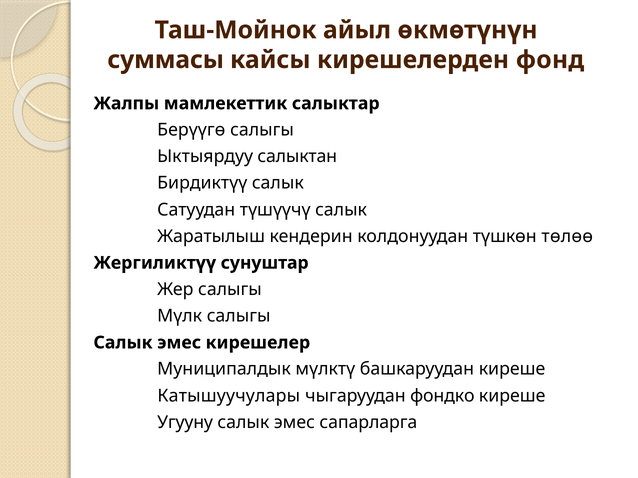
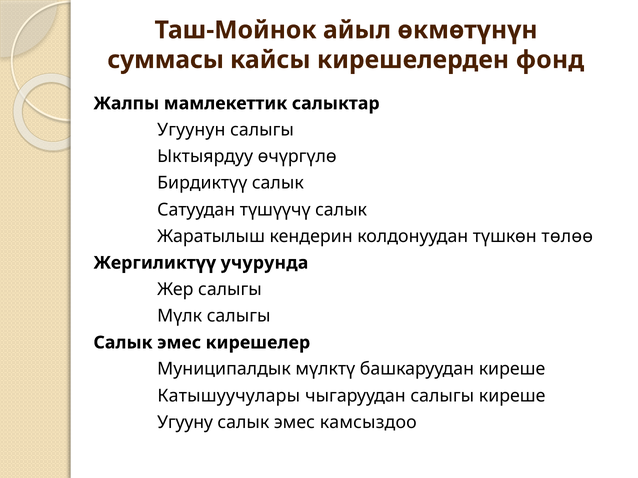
Берүүгө: Берүүгө -> Угуунун (191, 130)
салыктан: салыктан -> өчүргүлө (297, 157)
сунуштар: сунуштар -> учурунда (265, 263)
чыгаруудан фондко: фондко -> салыгы (442, 396)
сапарларга: сапарларга -> камсыздоо (368, 423)
